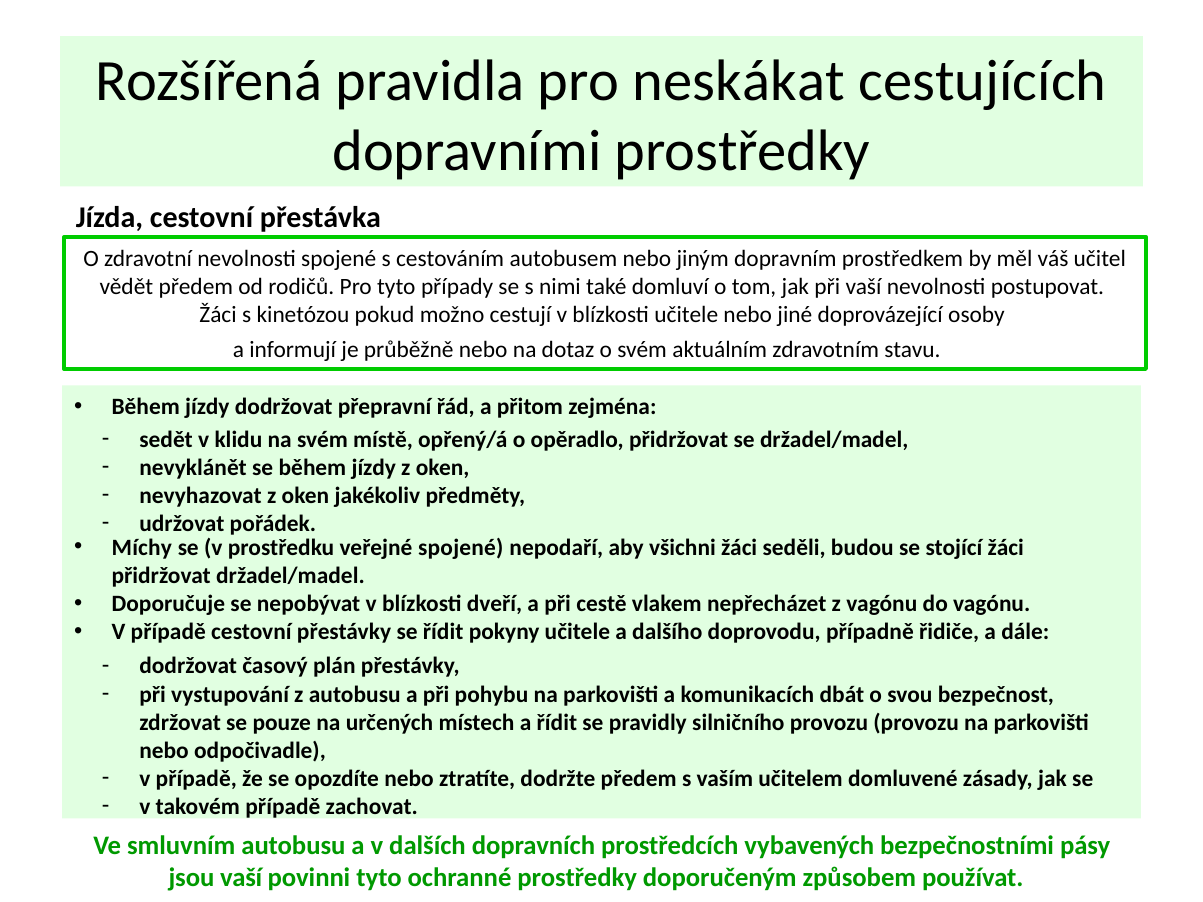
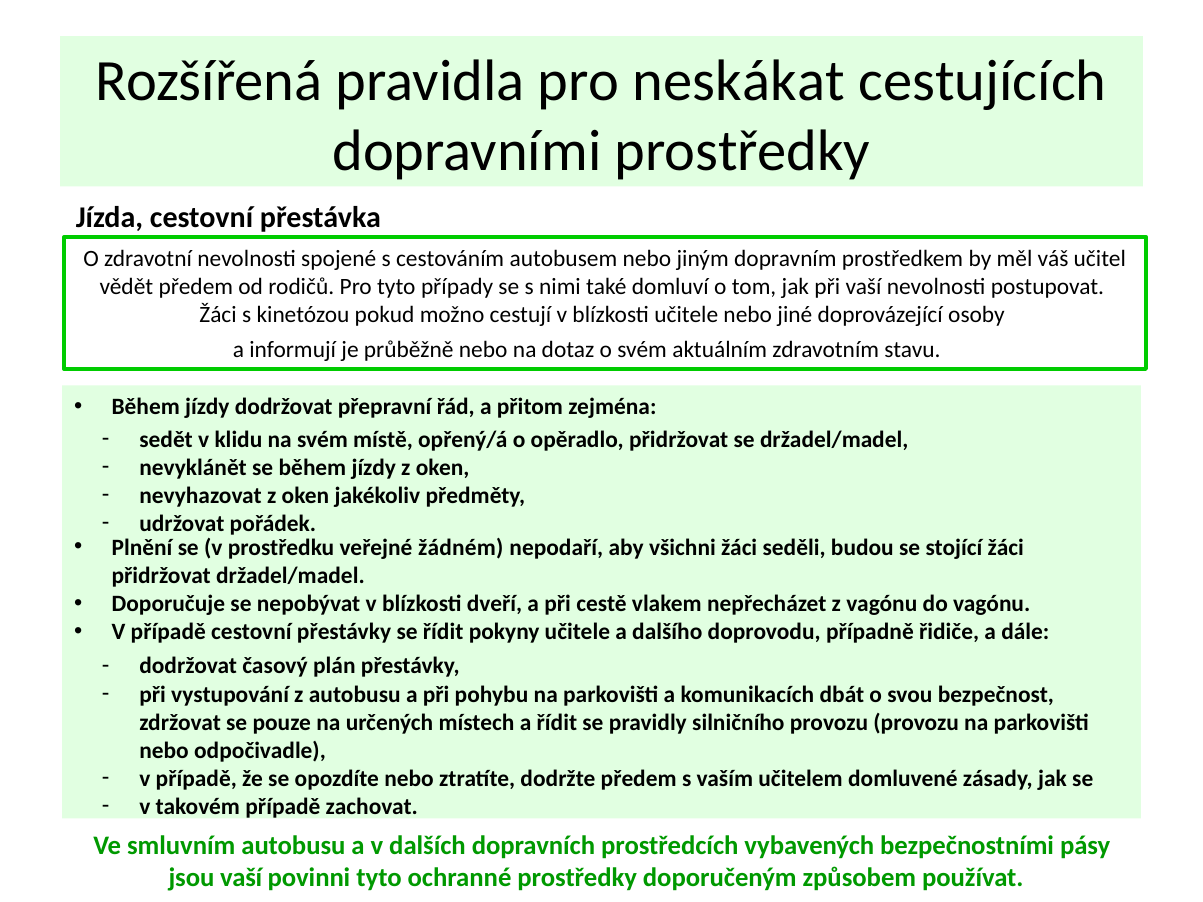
Míchy: Míchy -> Plnění (142, 548)
veřejné spojené: spojené -> žádném (461, 548)
